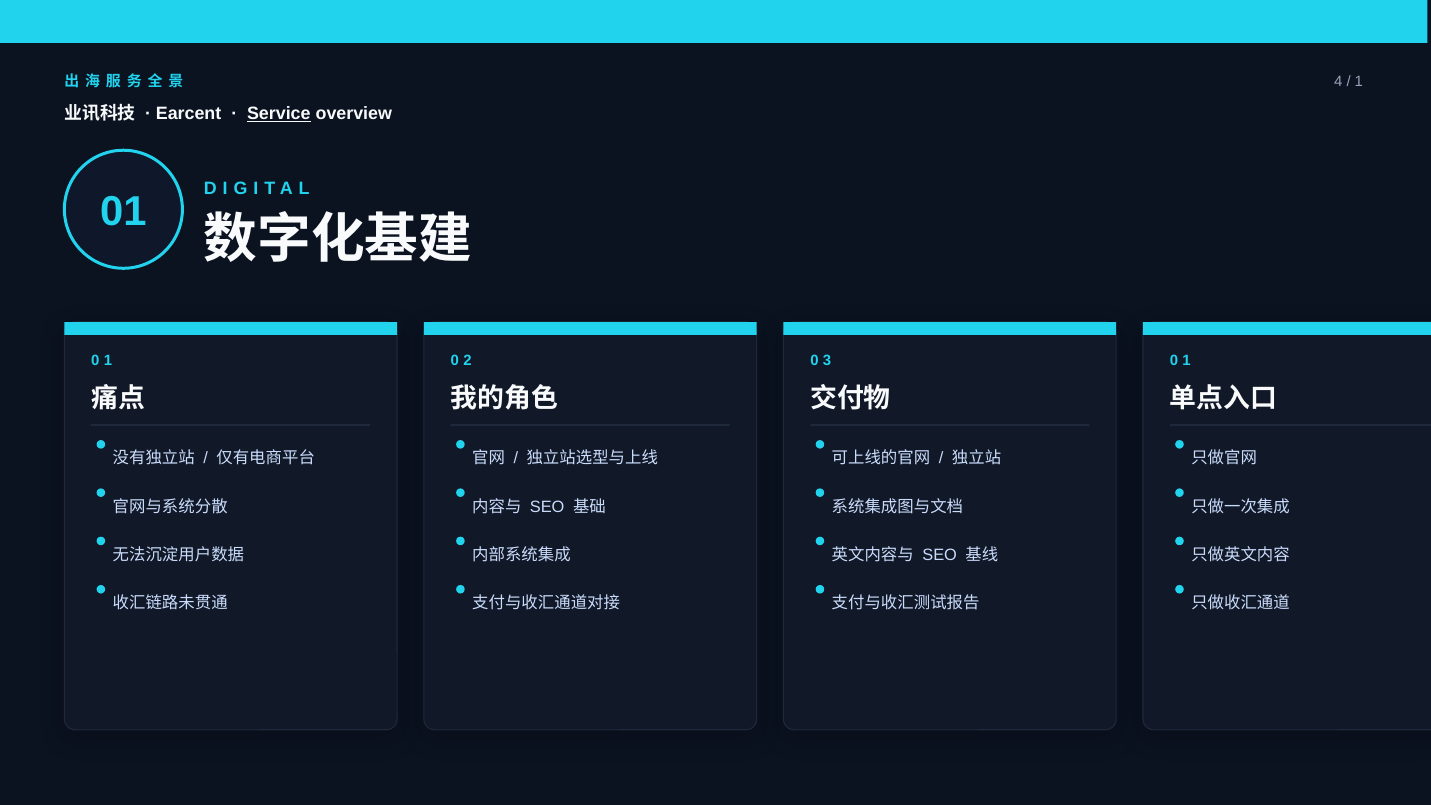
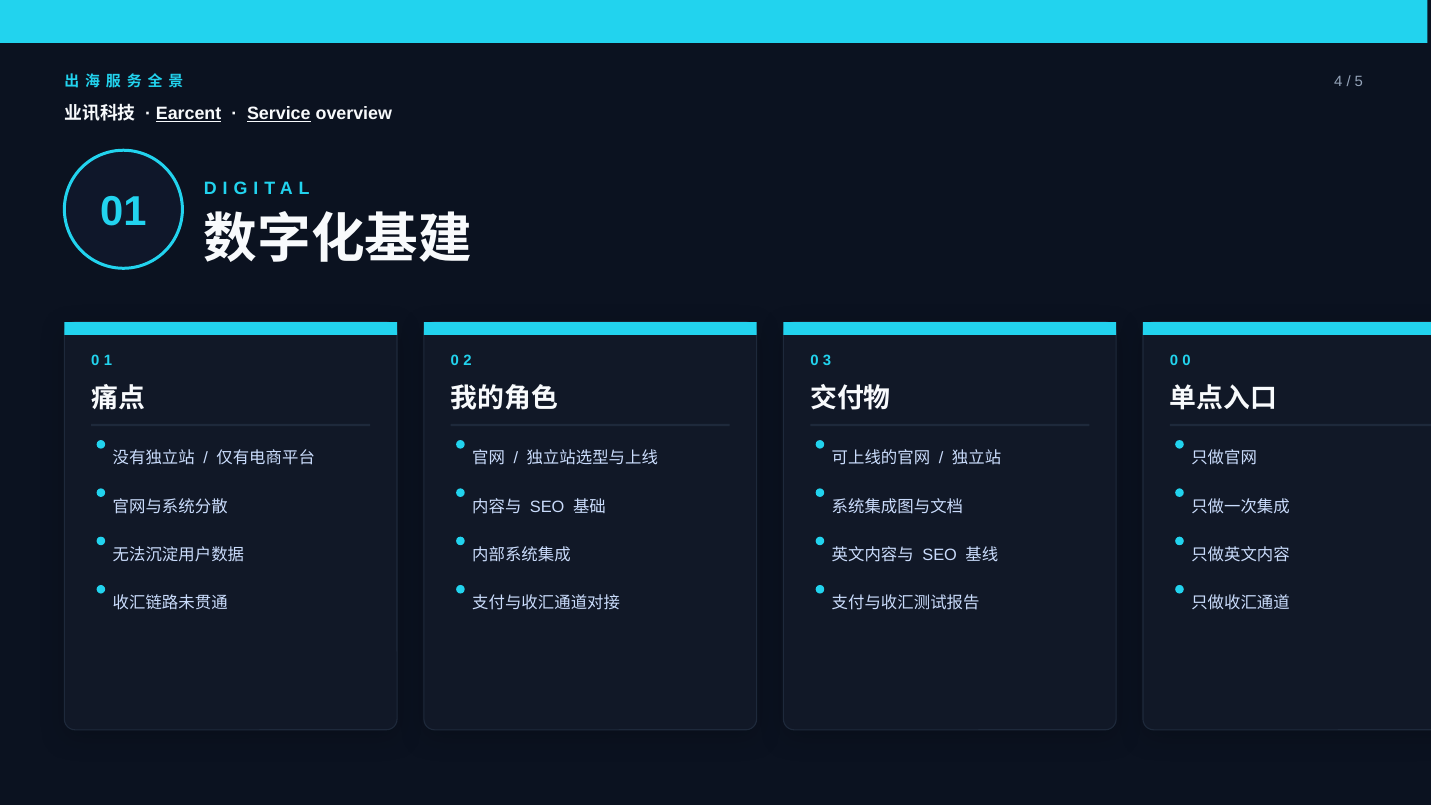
1: 1 -> 5 (1359, 81)
Earcent underline: none -> present (189, 114)
1: 1 -> 0 (1187, 361)
